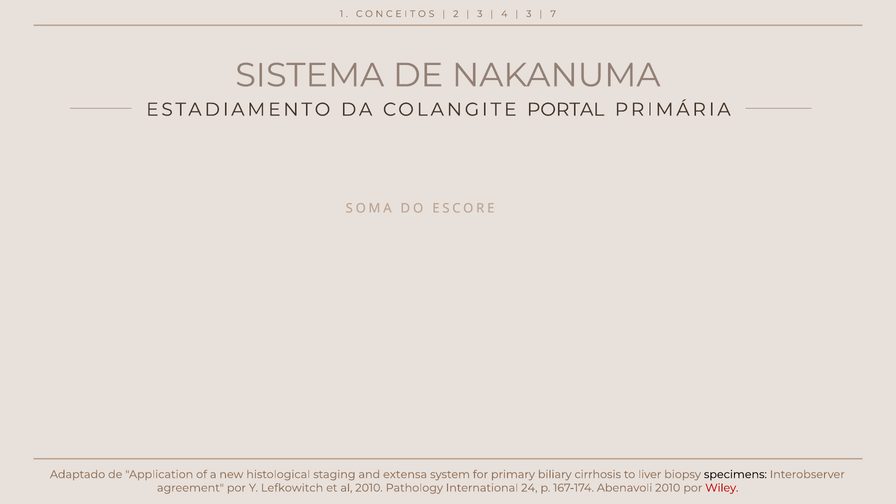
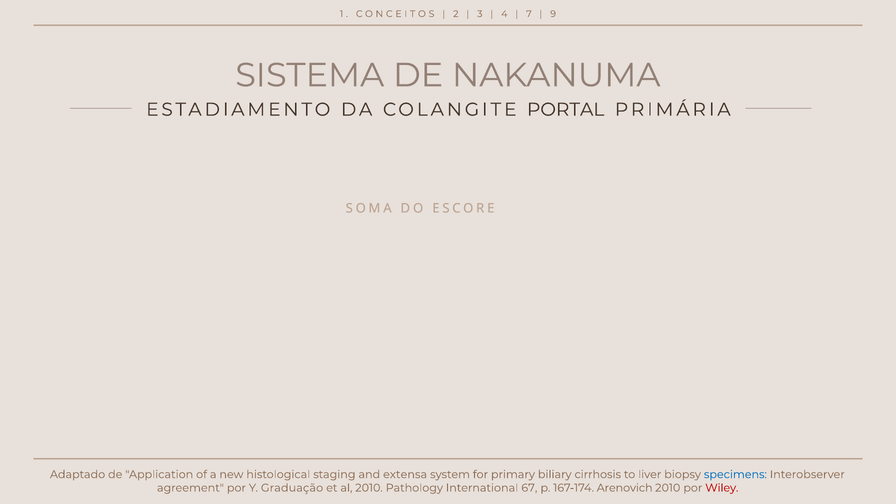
3: 3 -> 7 (529, 14)
7: 7 -> 9 (553, 14)
specimens colour: black -> blue (735, 474)
Lefkowitch: Lefkowitch -> Graduação (292, 488)
24: 24 -> 67 (529, 488)
Abenavoli: Abenavoli -> Arenovich (625, 488)
